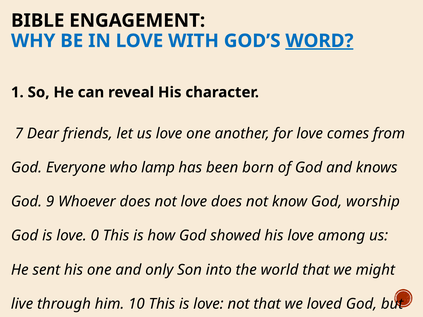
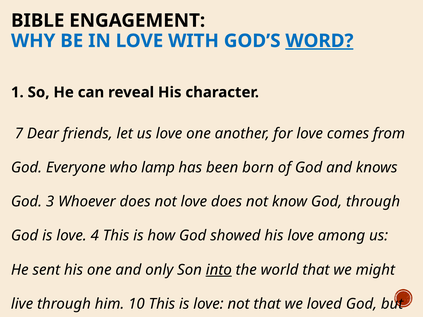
9: 9 -> 3 (50, 202)
God worship: worship -> through (373, 202)
0: 0 -> 4 (95, 236)
into underline: none -> present (219, 270)
